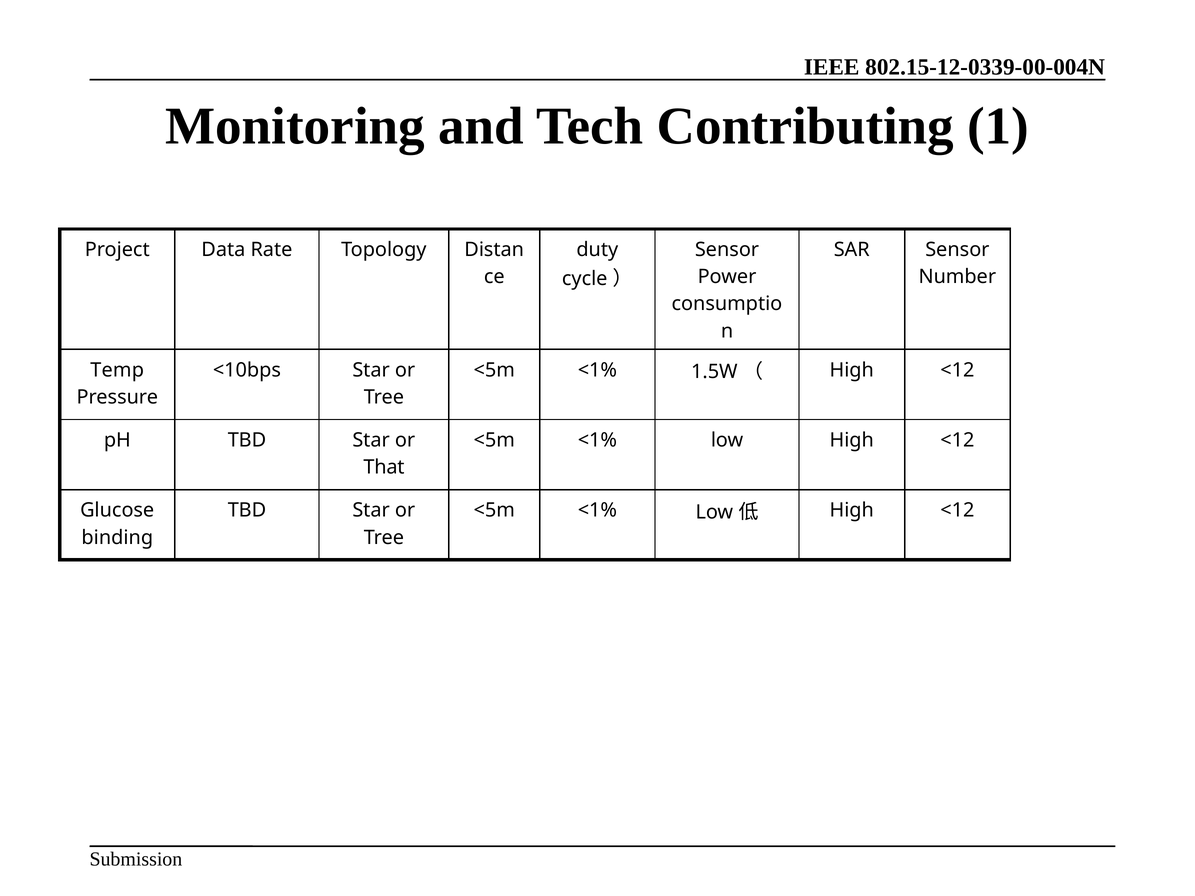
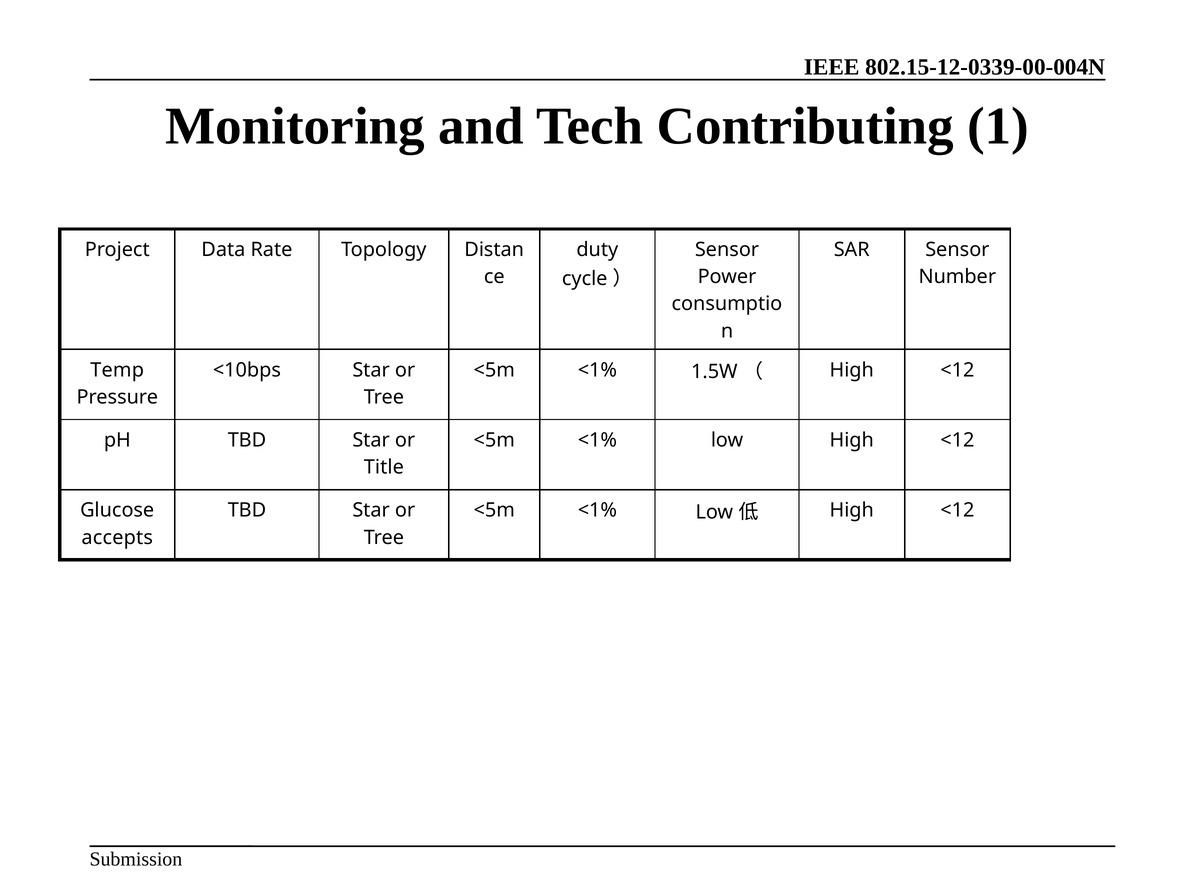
That: That -> Title (384, 467)
binding: binding -> accepts (117, 538)
